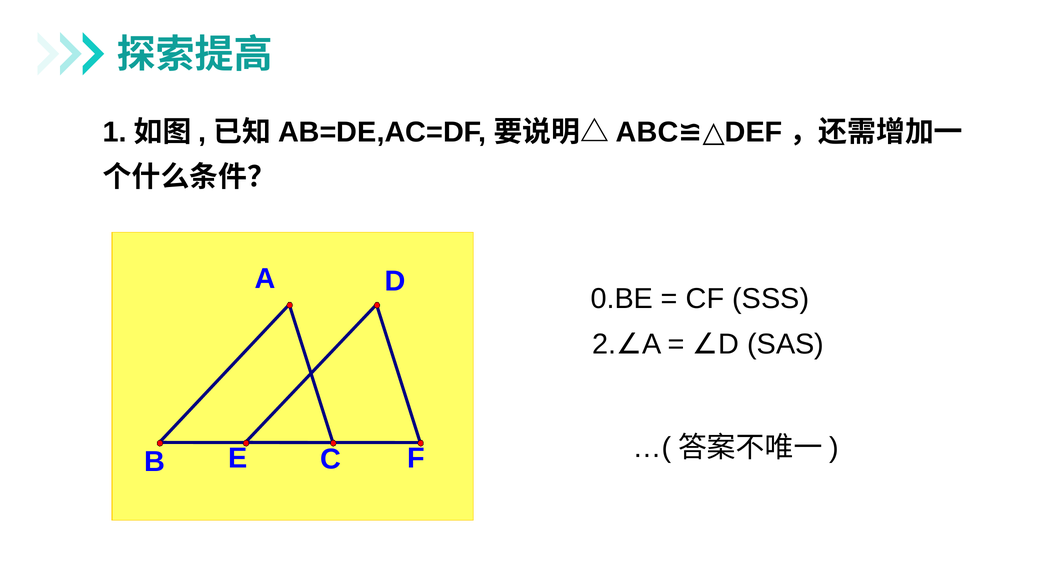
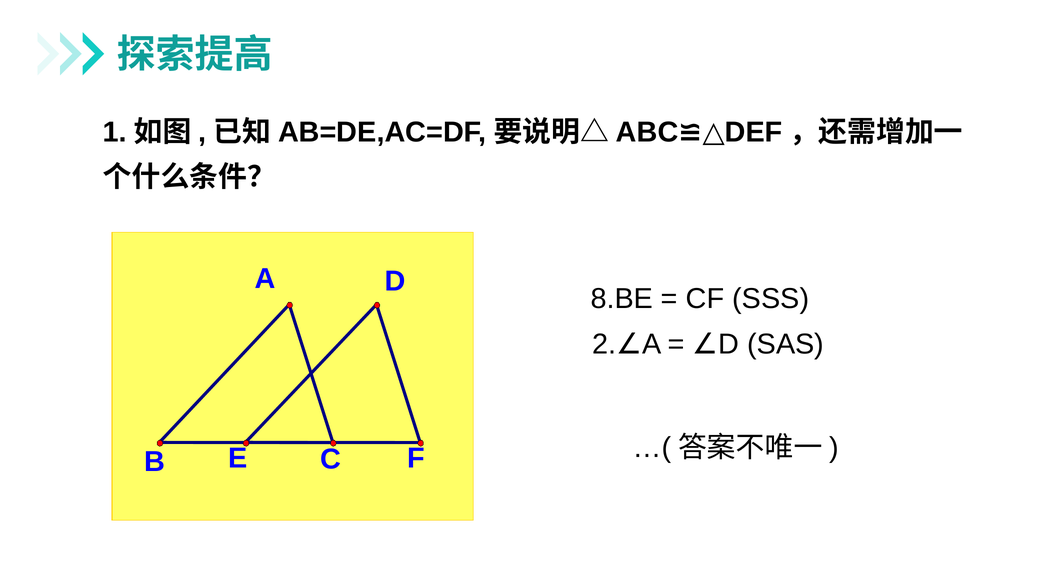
0.BE: 0.BE -> 8.BE (622, 299)
